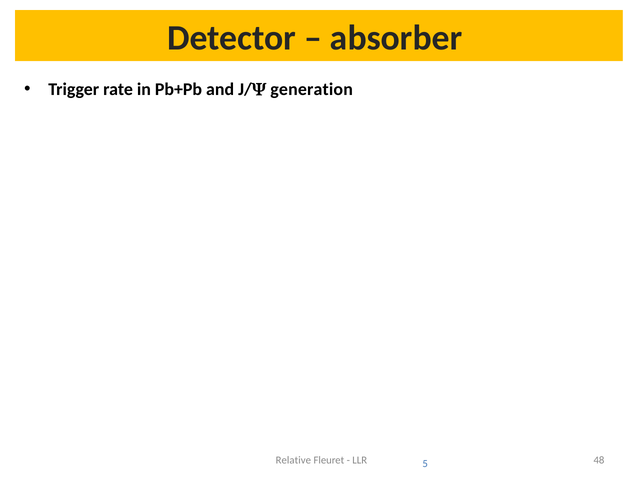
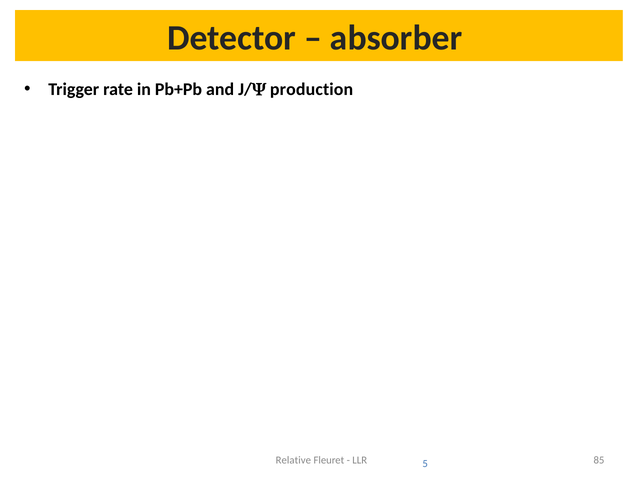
generation: generation -> production (312, 89)
48: 48 -> 85 (599, 460)
